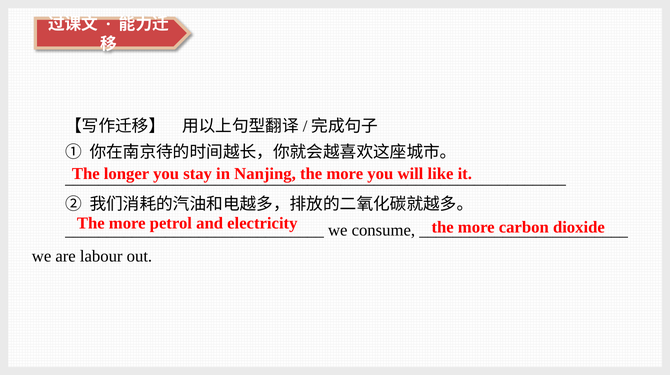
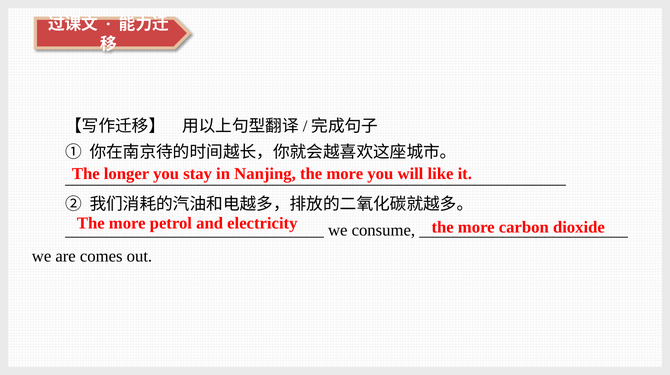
labour: labour -> comes (101, 256)
